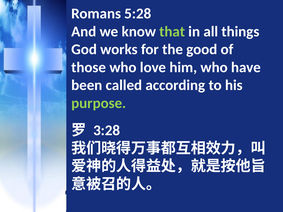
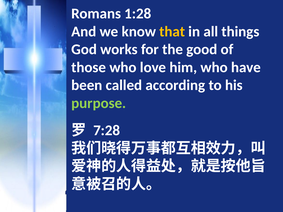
5:28: 5:28 -> 1:28 (138, 14)
that colour: light green -> yellow (172, 32)
3:28: 3:28 -> 7:28 (107, 131)
